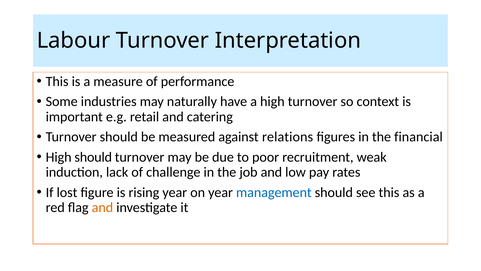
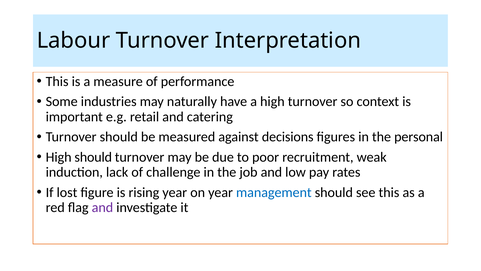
relations: relations -> decisions (288, 137)
financial: financial -> personal (419, 137)
and colour: orange -> purple (102, 207)
